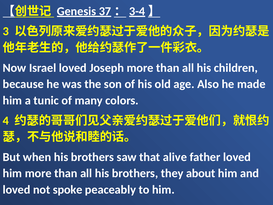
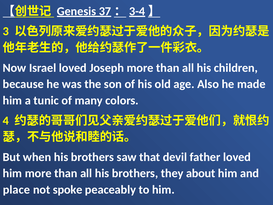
alive: alive -> devil (175, 157)
loved: loved -> place (16, 189)
